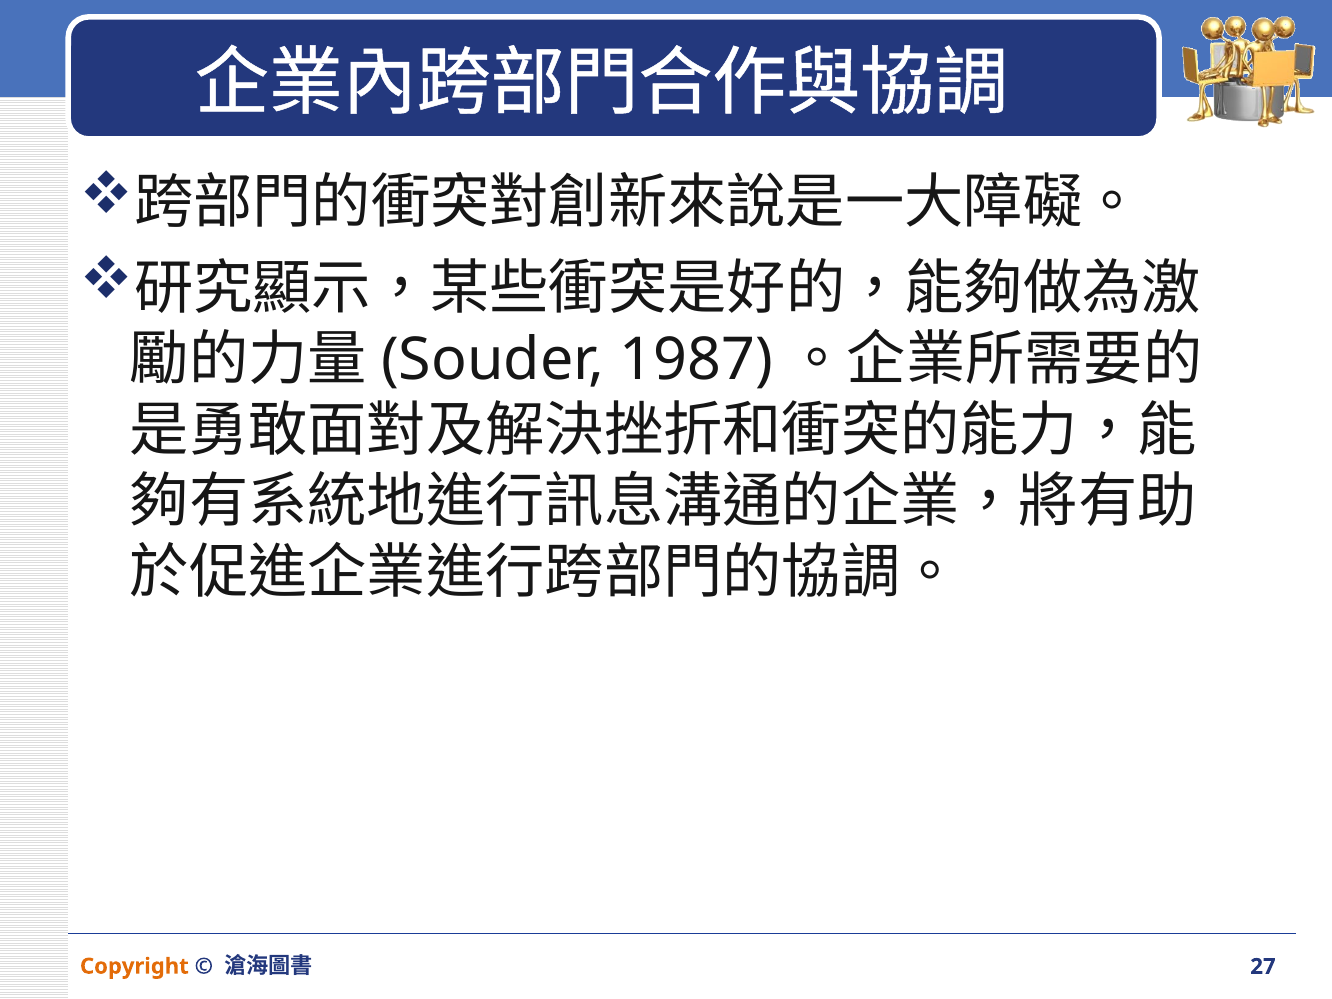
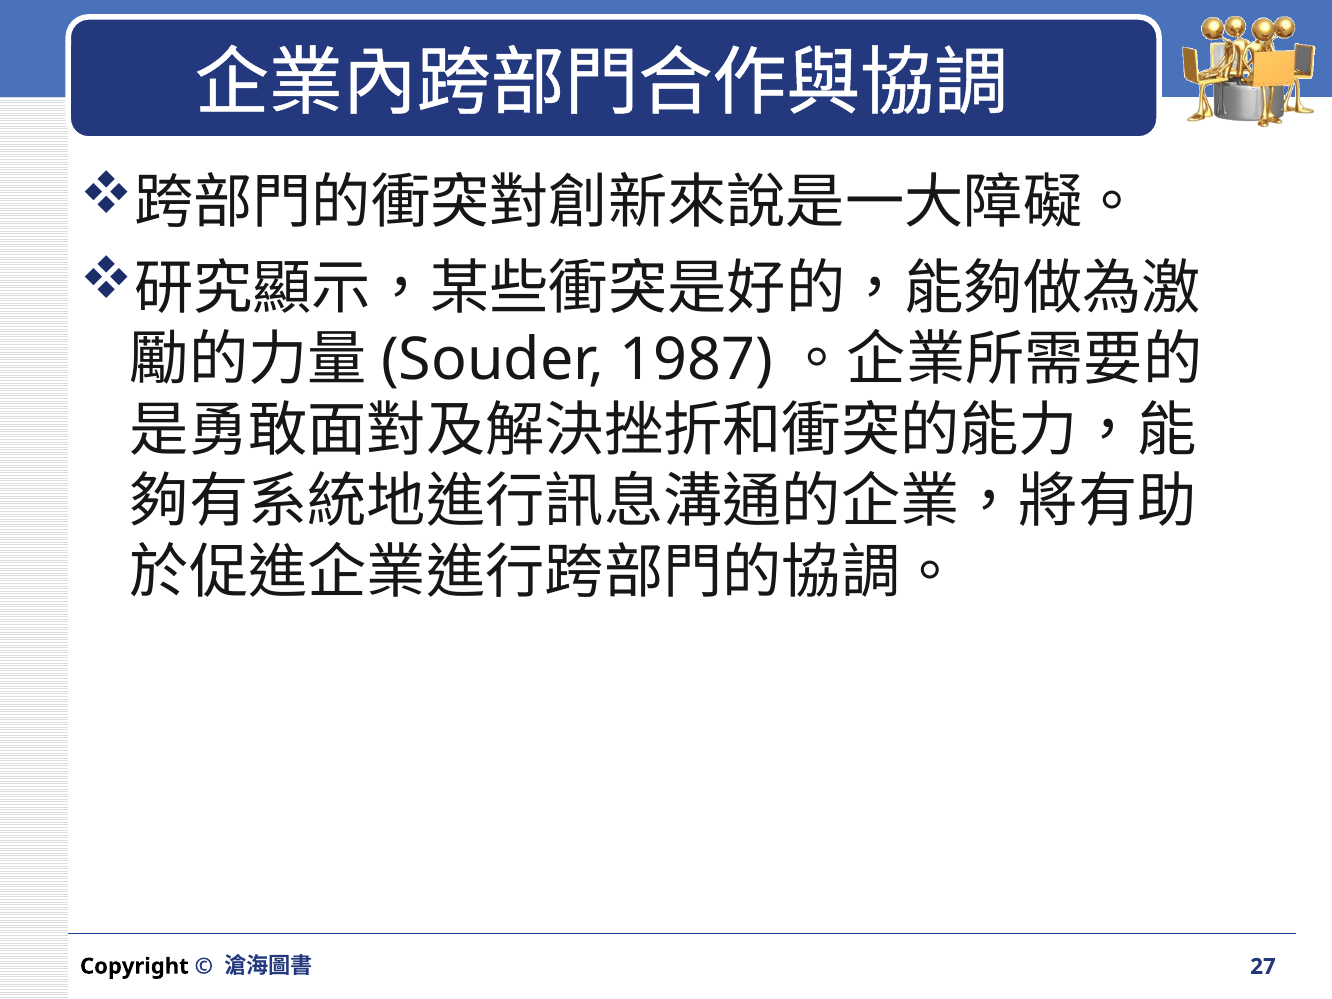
Copyright colour: orange -> black (134, 966)
